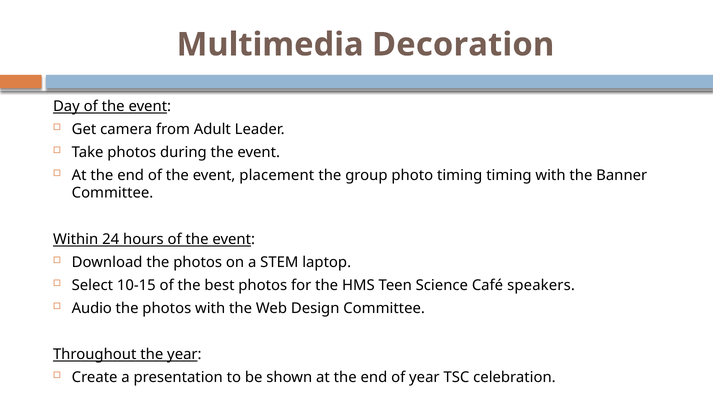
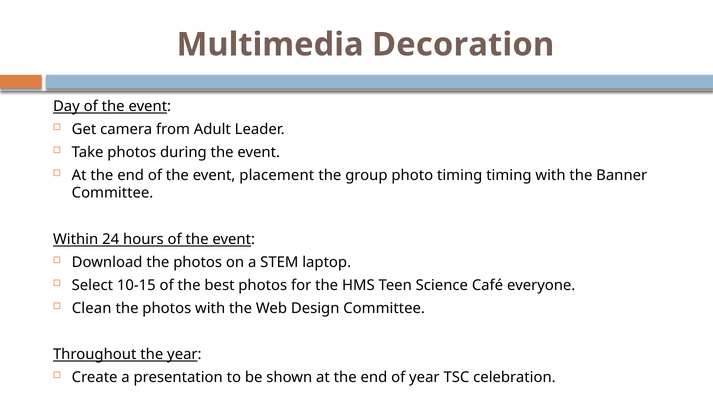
speakers: speakers -> everyone (541, 285)
Audio: Audio -> Clean (92, 308)
